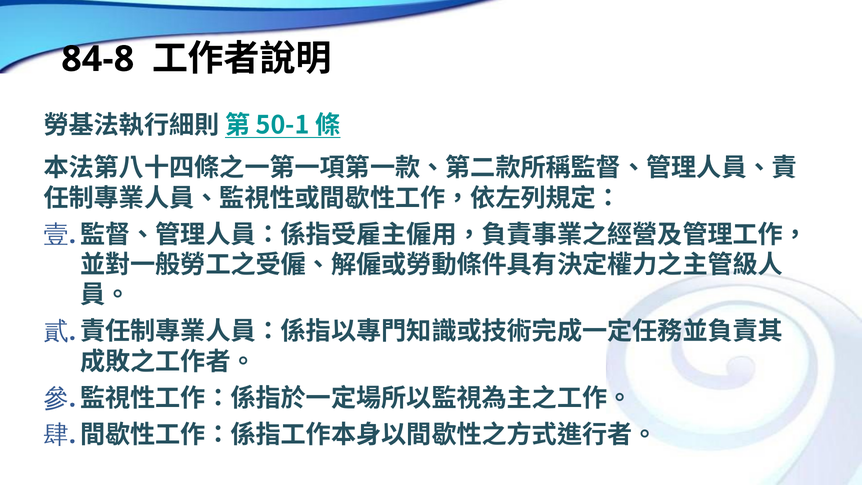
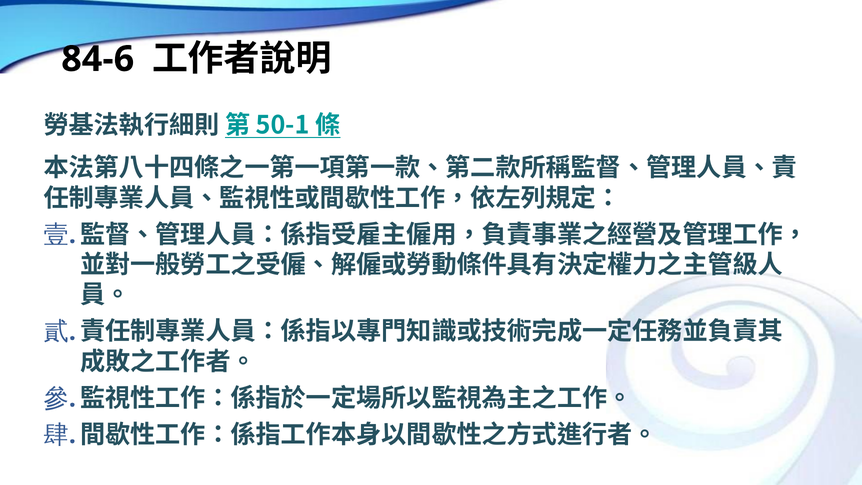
84-8: 84-8 -> 84-6 (98, 59)
